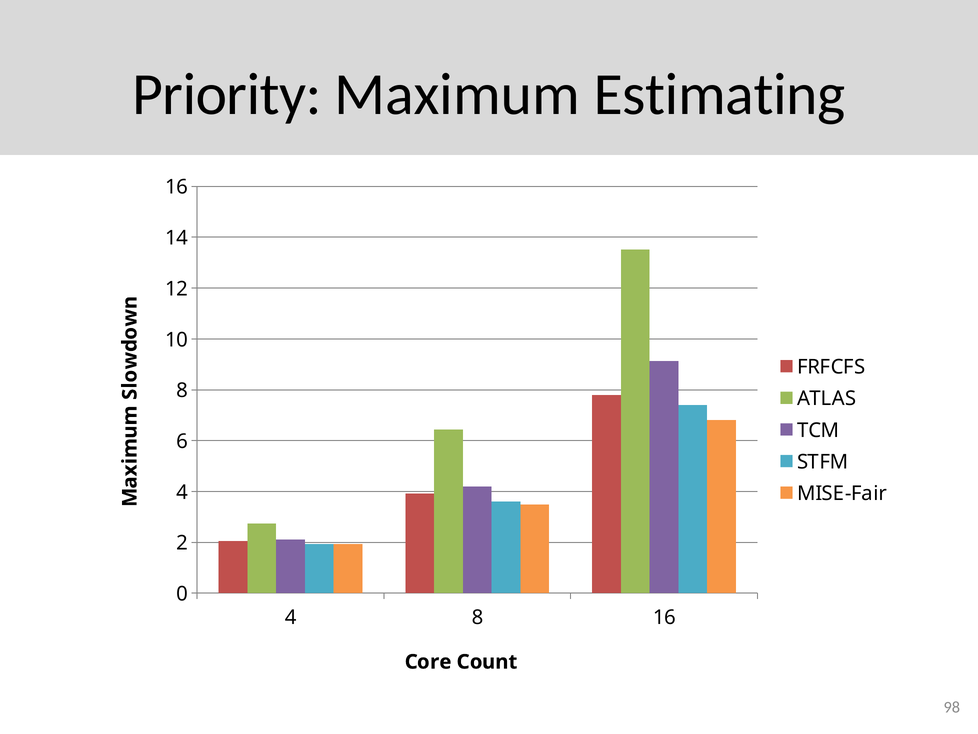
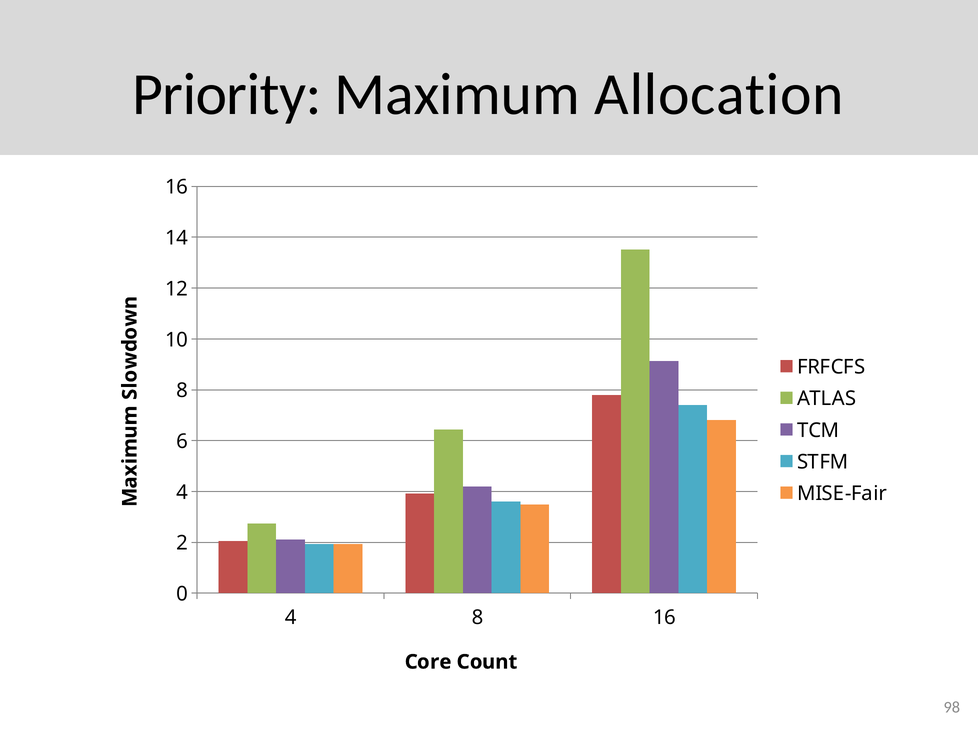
Estimating: Estimating -> Allocation (719, 95)
